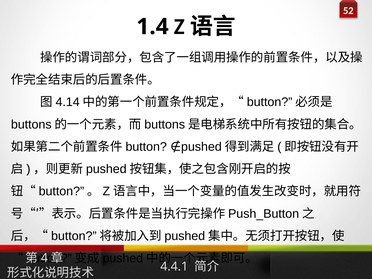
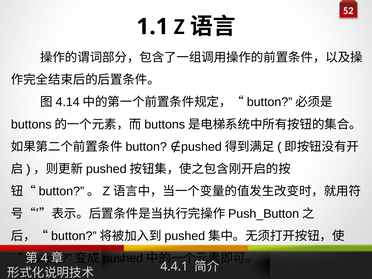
1.4: 1.4 -> 1.1 (153, 27)
